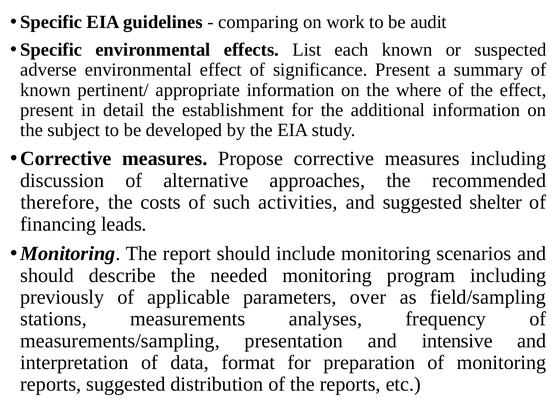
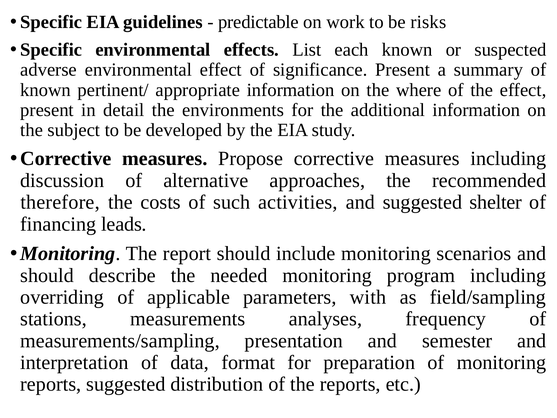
comparing: comparing -> predictable (259, 22)
audit: audit -> risks (428, 22)
establishment: establishment -> environments (233, 110)
previously: previously -> overriding (62, 297)
over: over -> with (368, 297)
intensive: intensive -> semester (457, 341)
